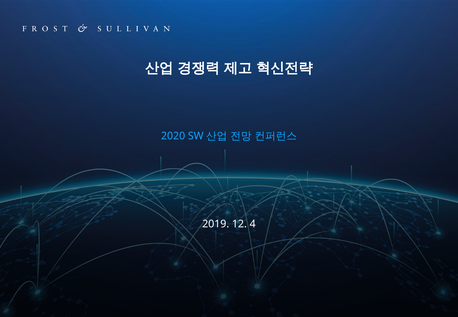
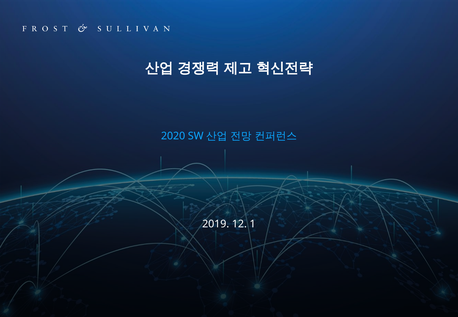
4: 4 -> 1 (253, 224)
